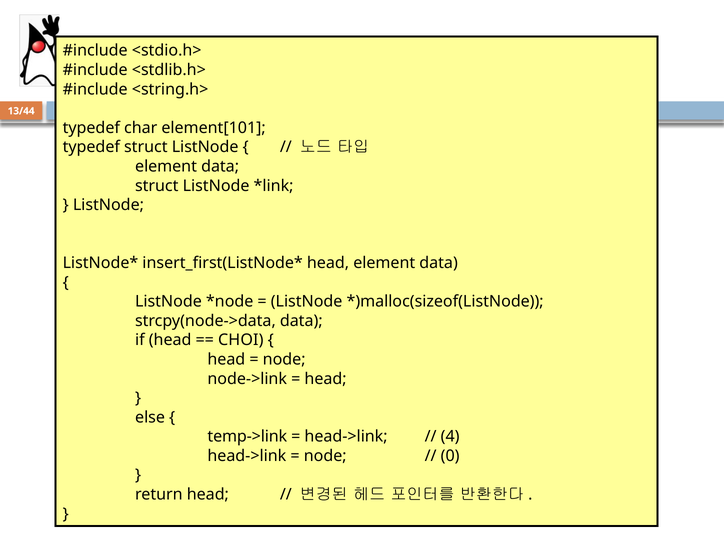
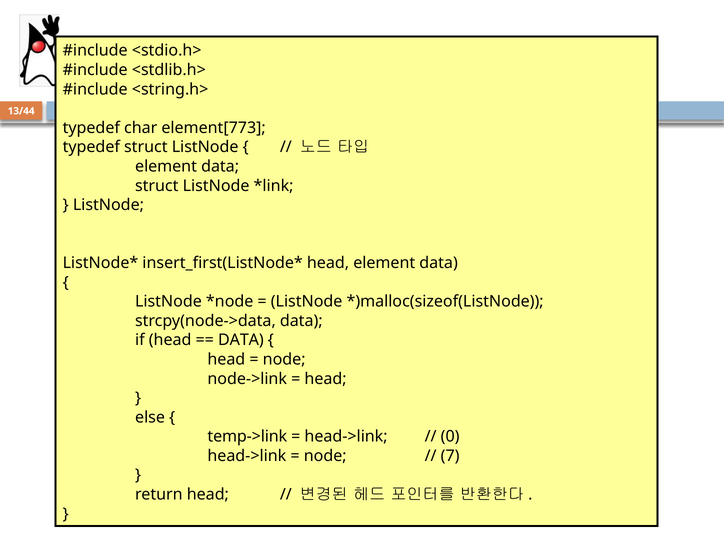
element[101: element[101 -> element[773 (214, 128)
CHOI: CHOI -> DATA (241, 340)
4: 4 -> 0 (450, 437)
0: 0 -> 7 (450, 456)
